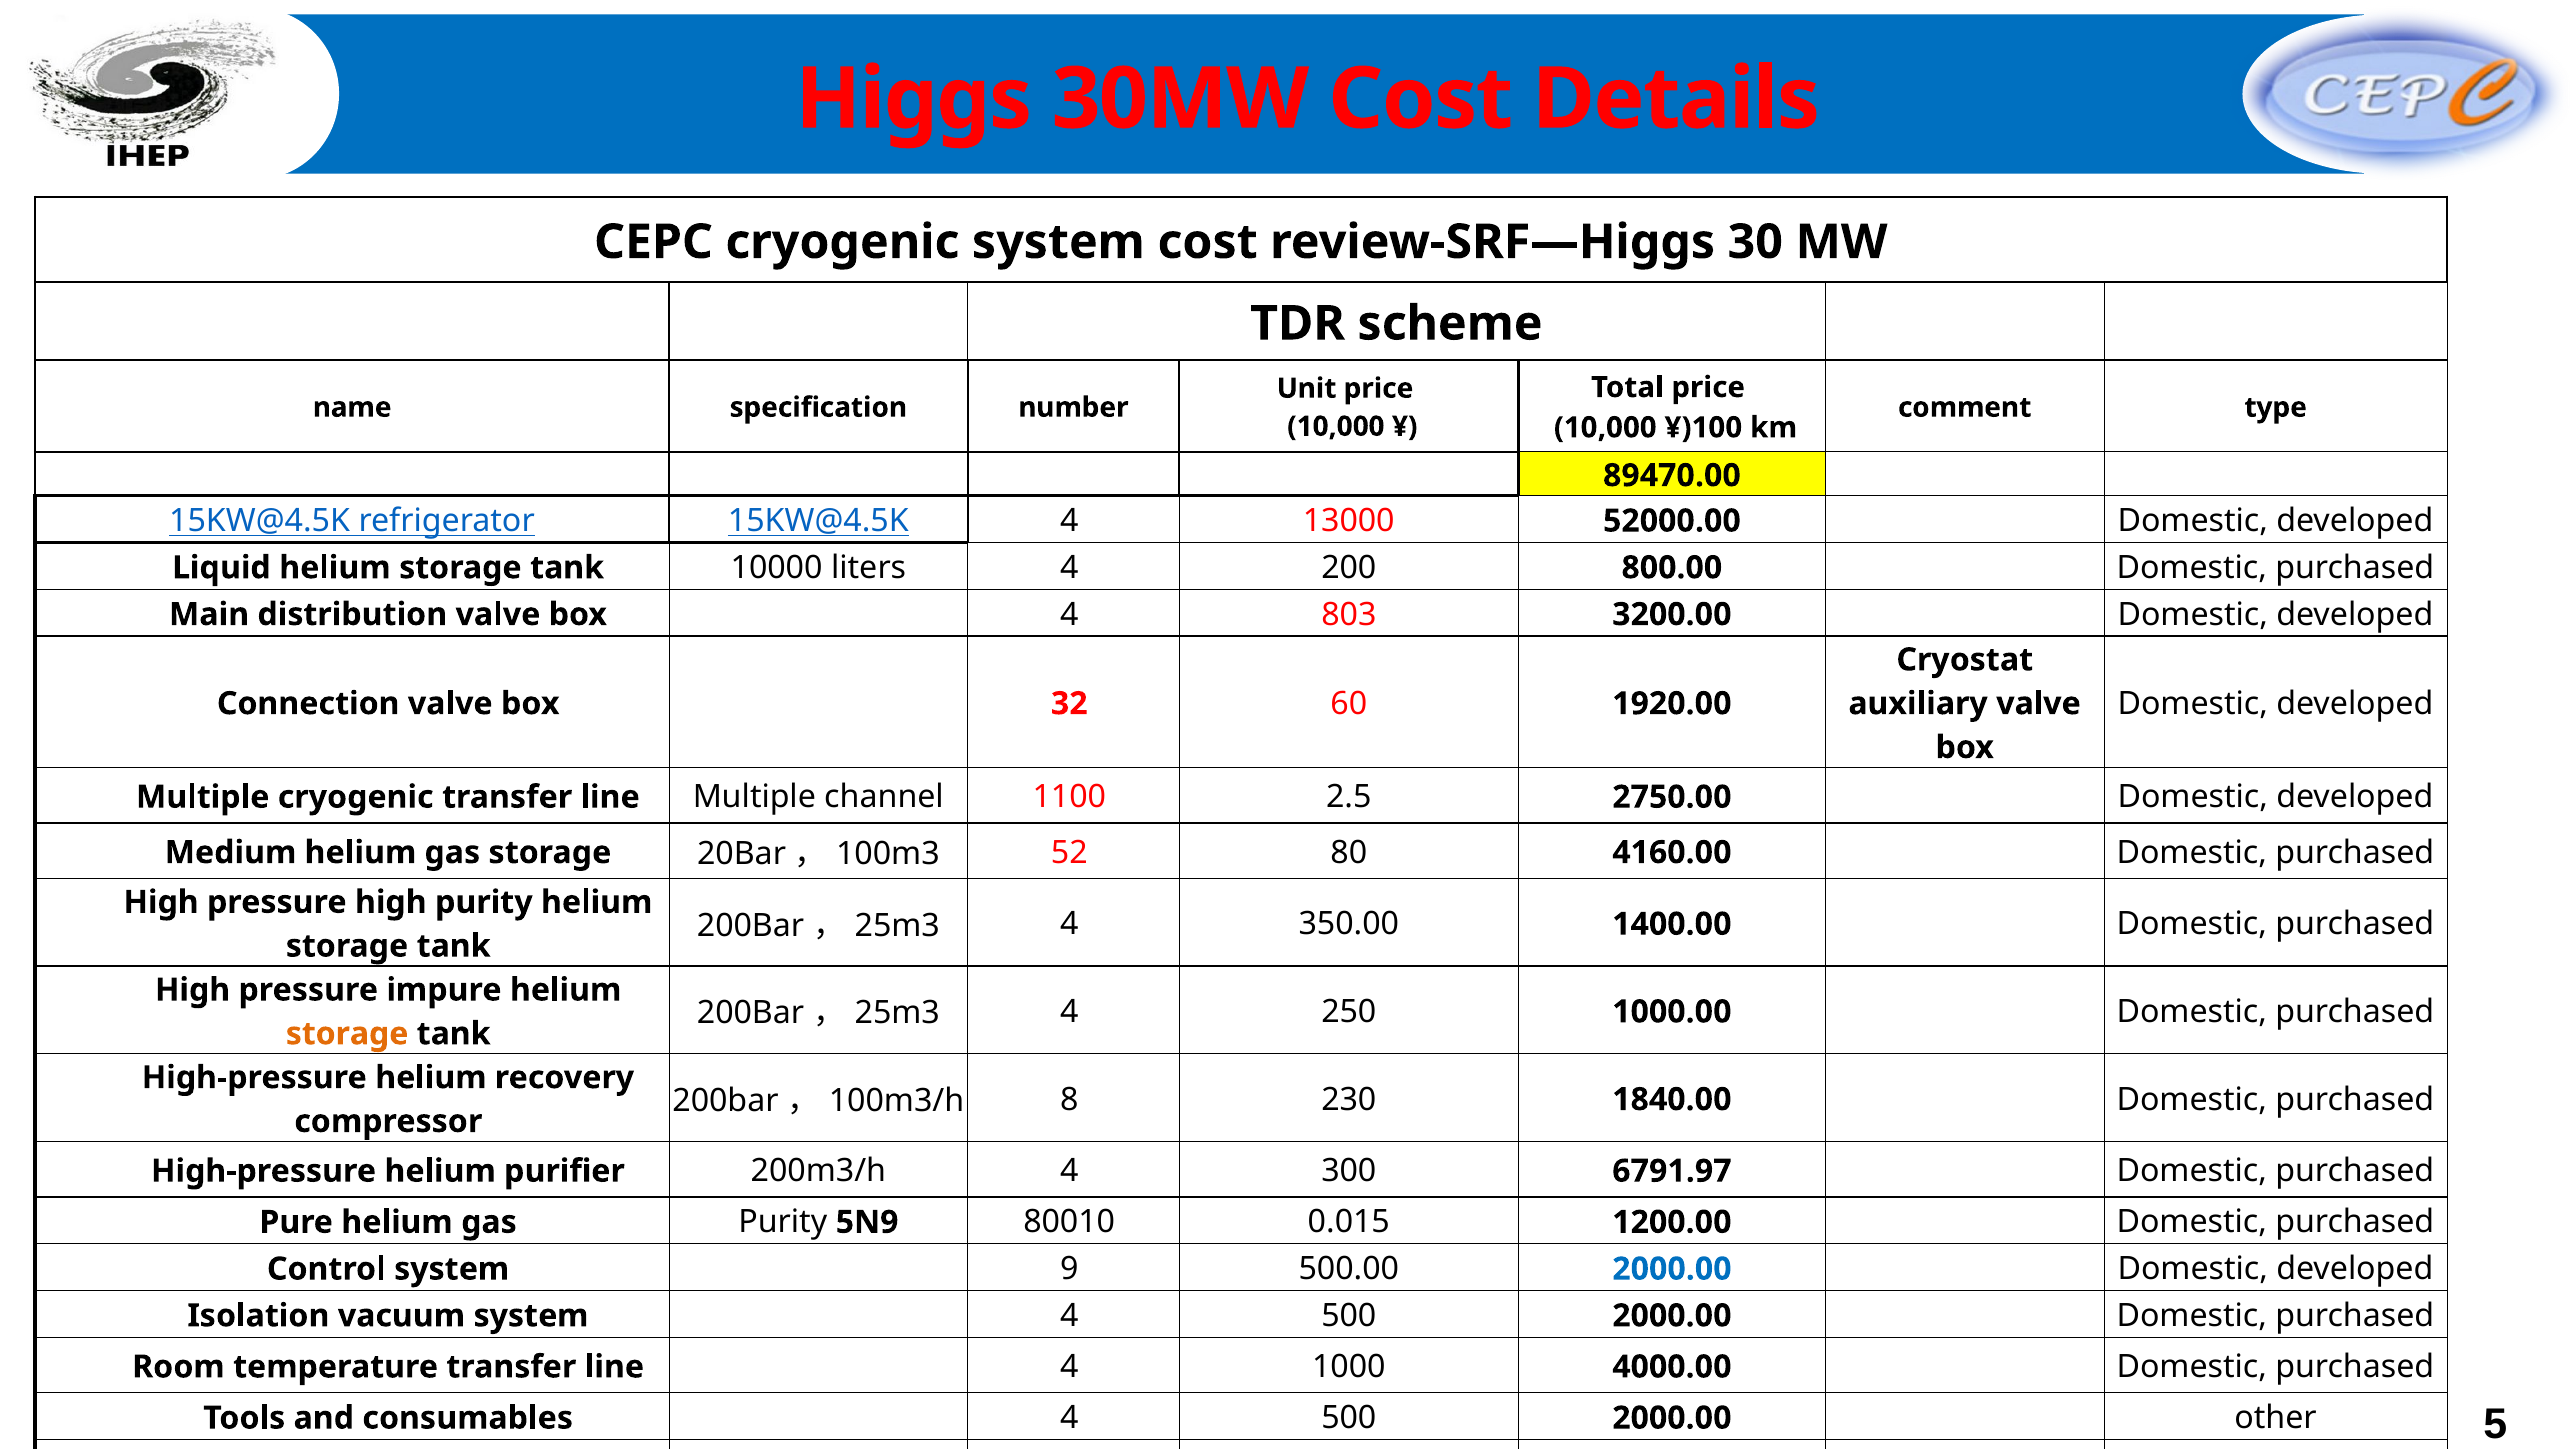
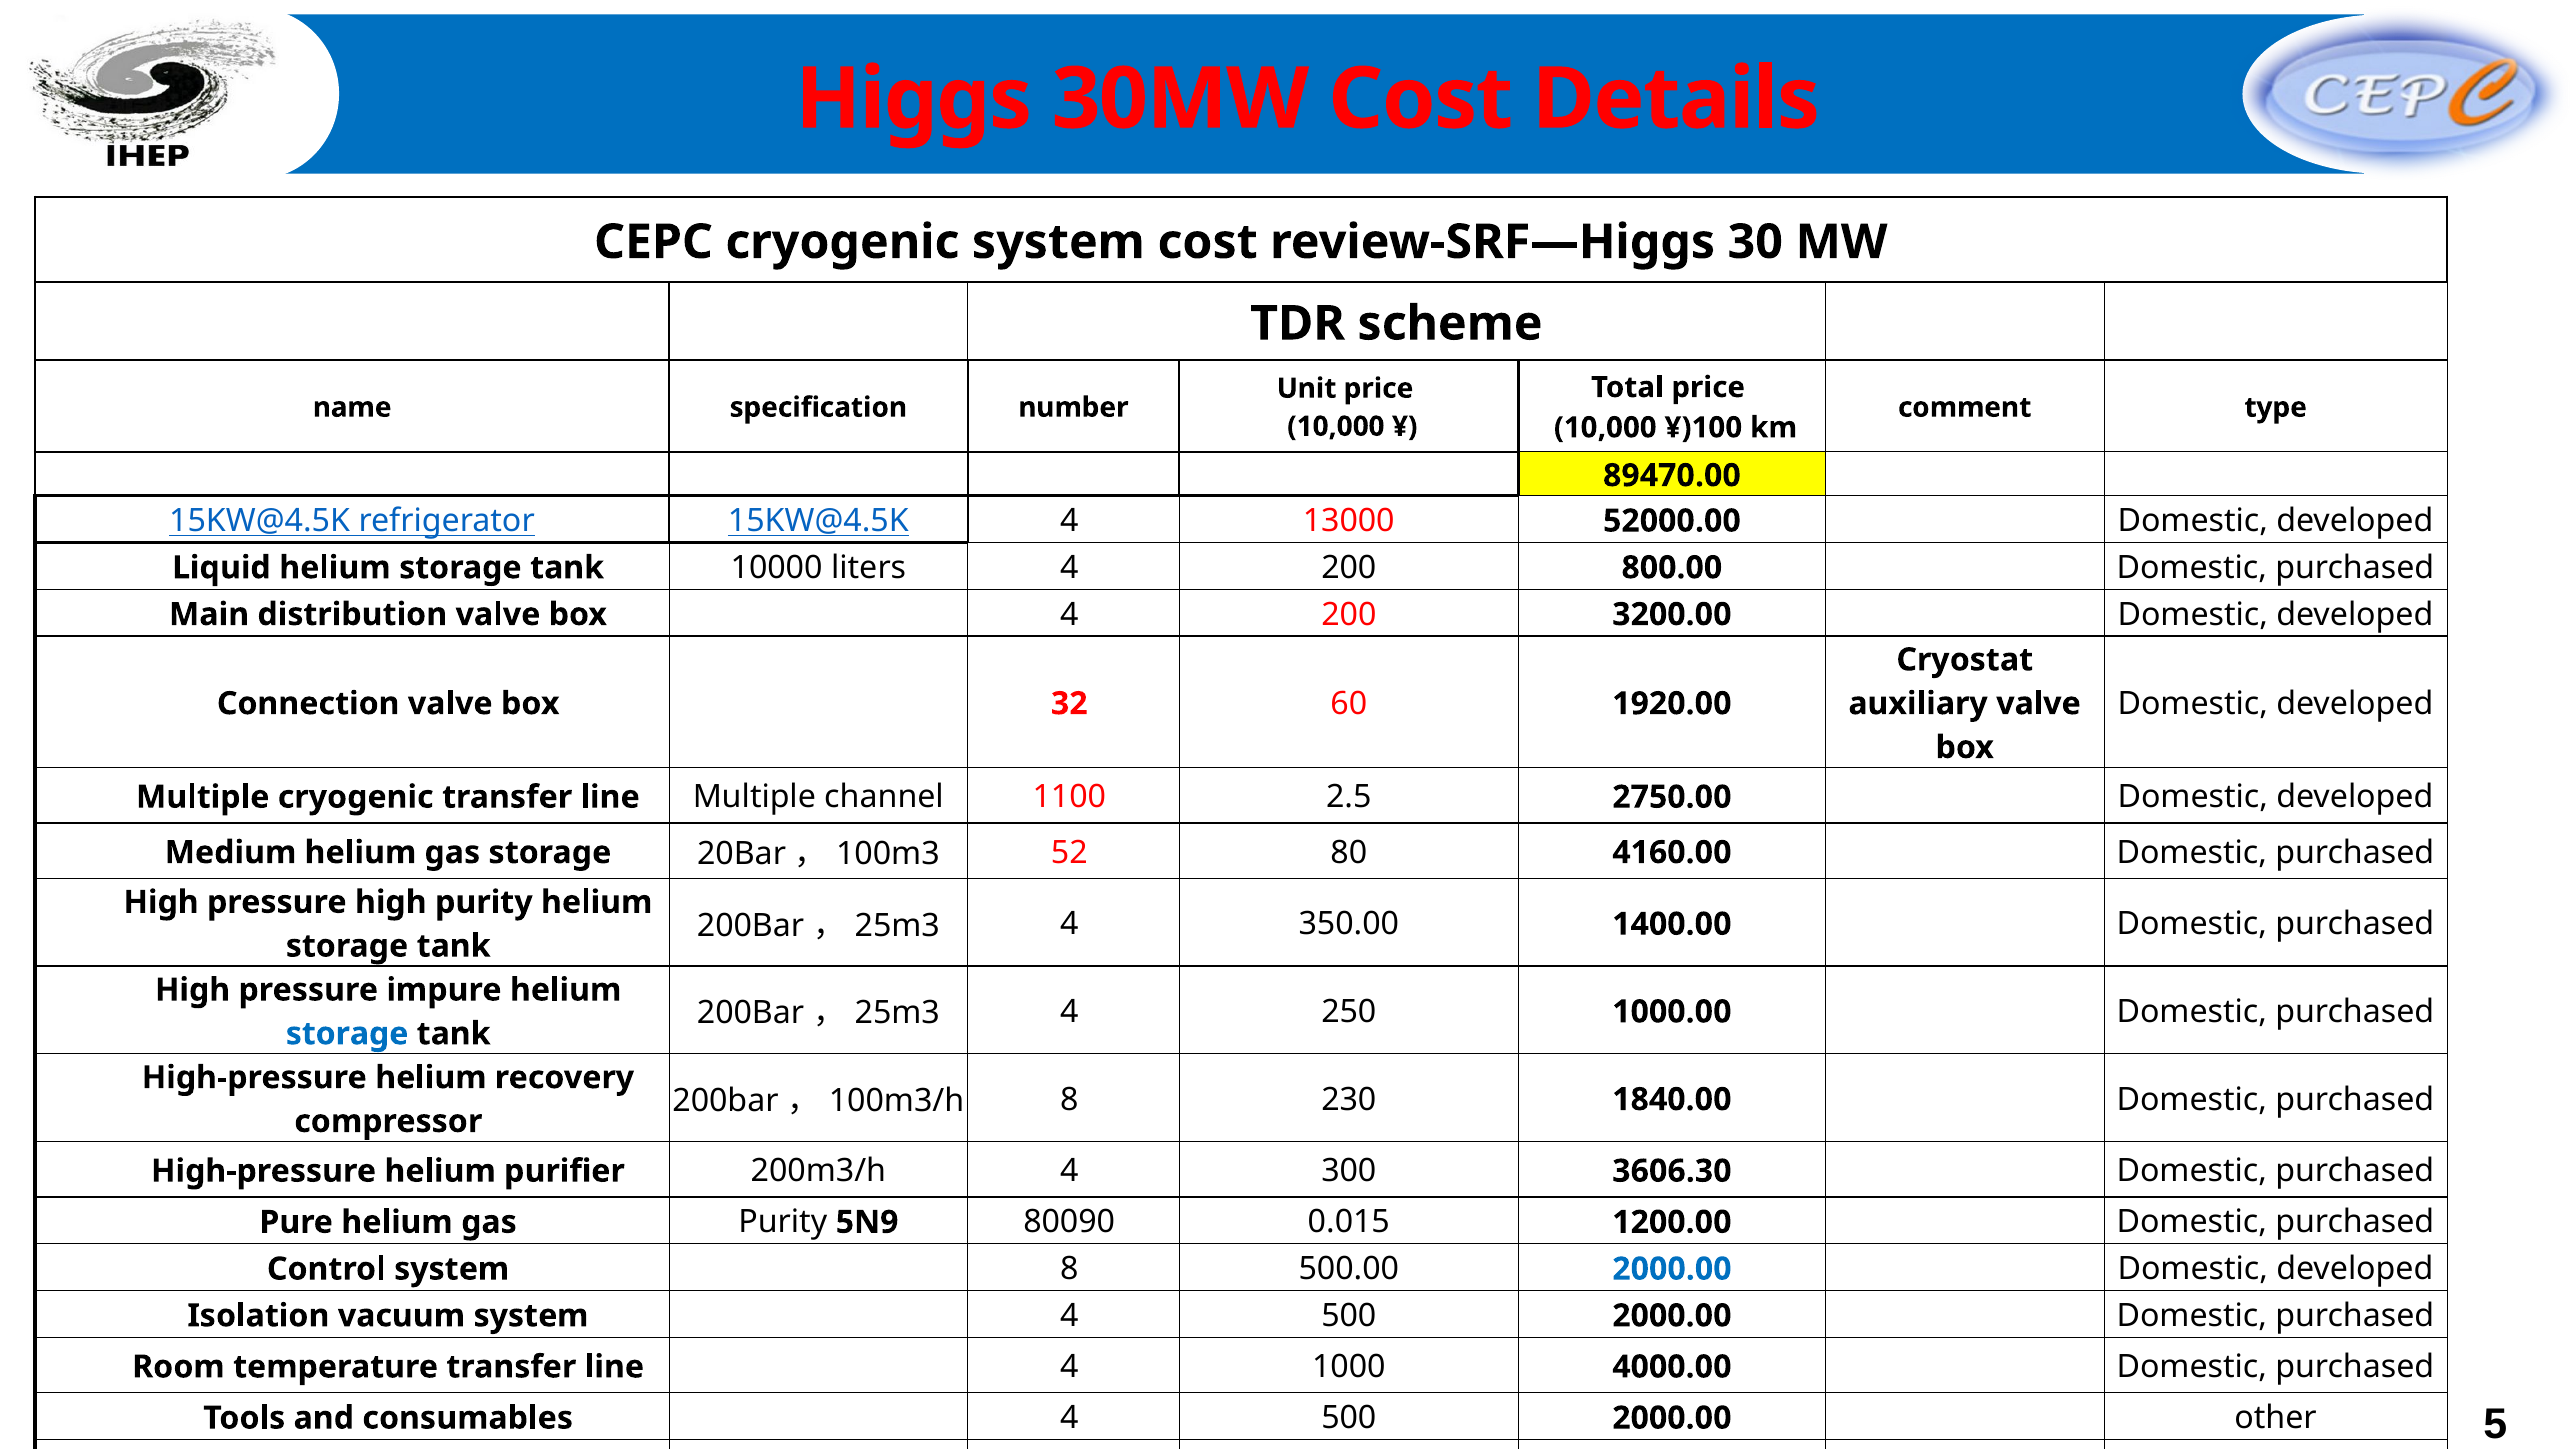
box 4 803: 803 -> 200 (1349, 614)
storage colour: orange -> blue (347, 1034)
6791.97: 6791.97 -> 3606.30 (1672, 1171)
80010: 80010 -> 80090 (1069, 1222)
system 9: 9 -> 8 (1069, 1269)
